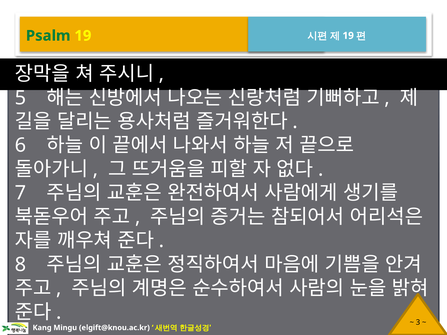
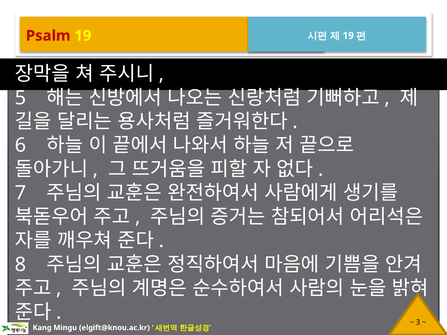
Psalm colour: green -> red (48, 36)
